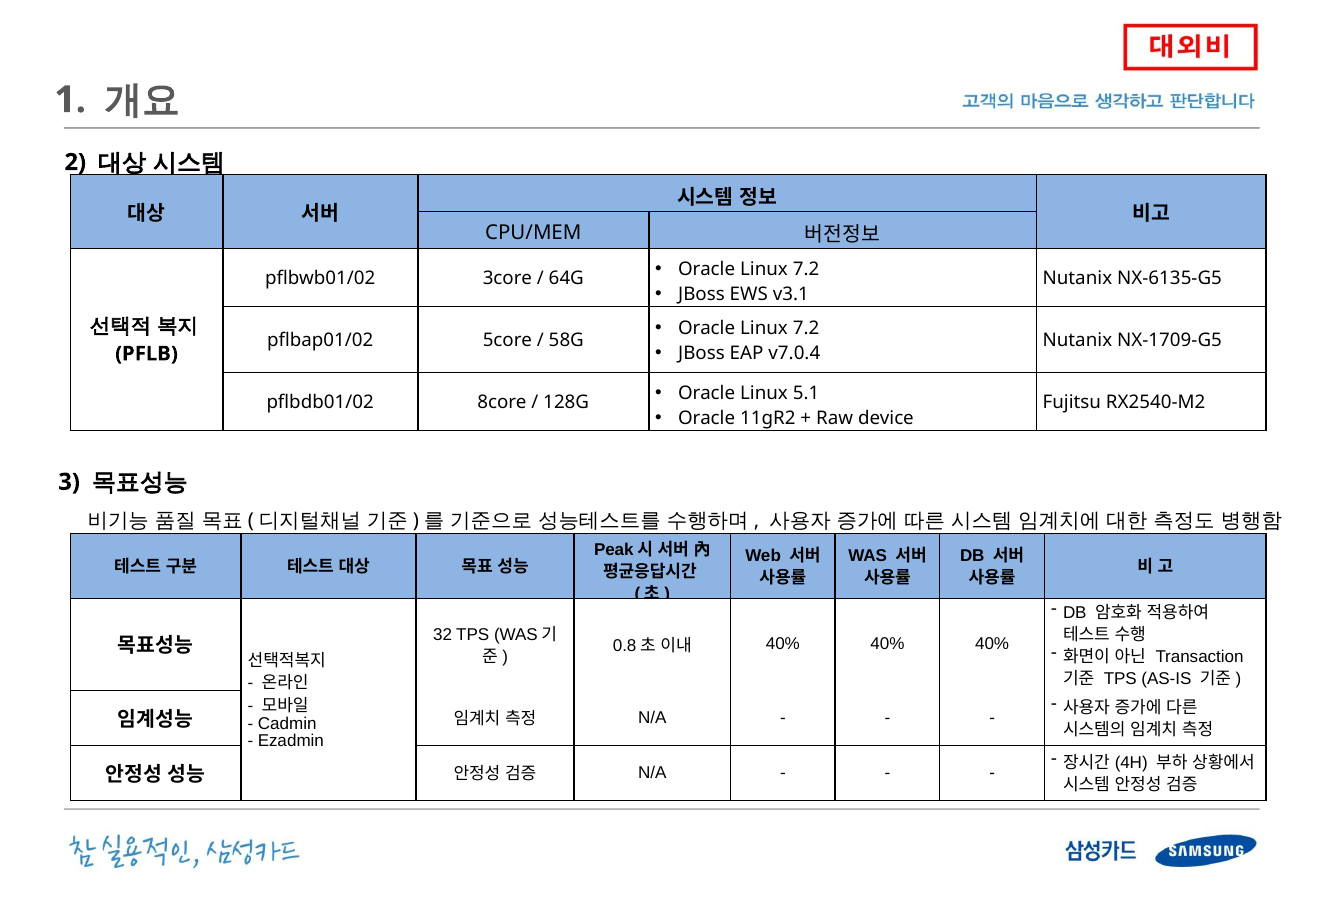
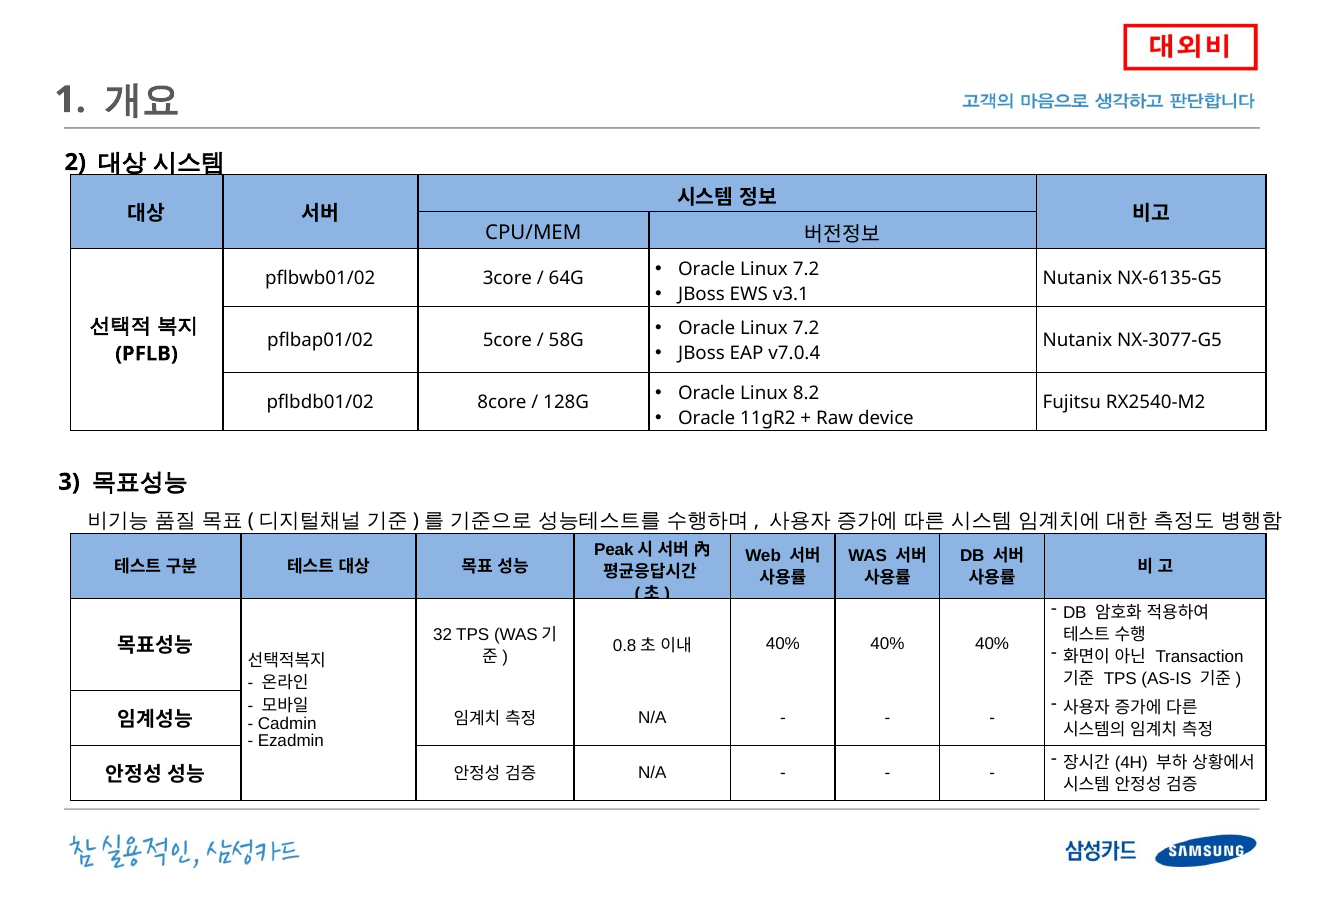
NX-1709-G5: NX-1709-G5 -> NX-3077-G5 (1169, 341)
5.1: 5.1 -> 8.2 (806, 393)
